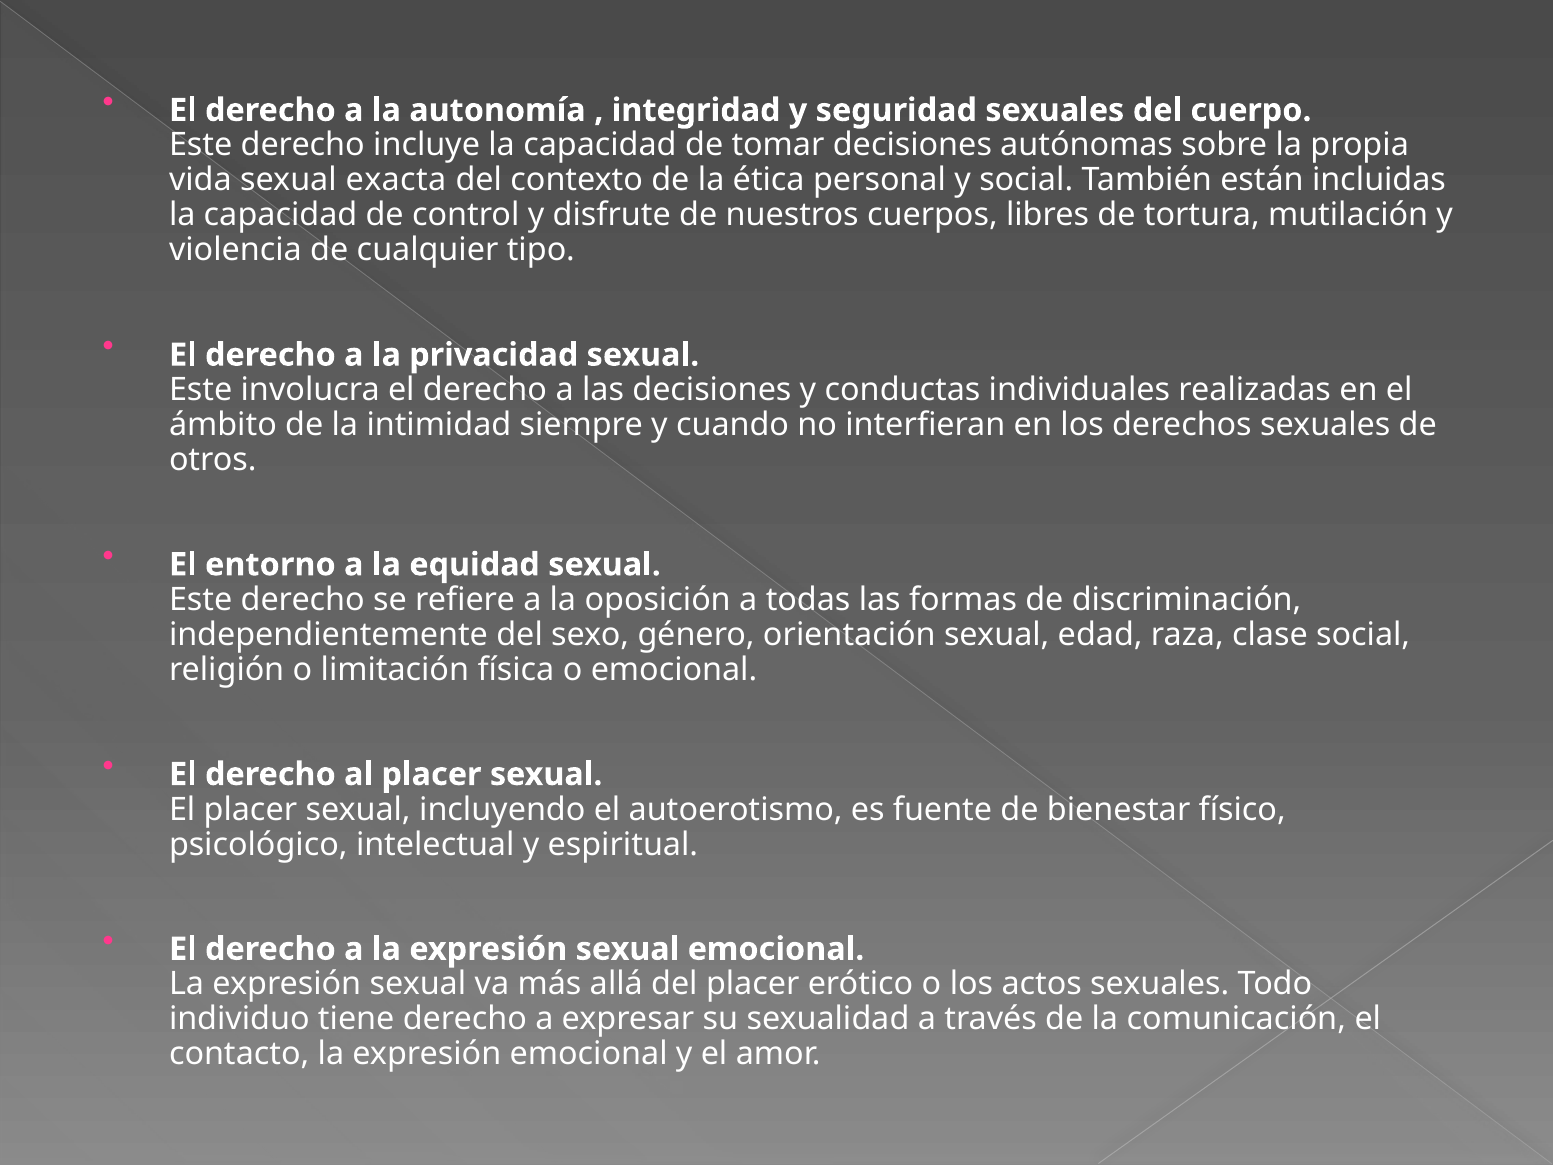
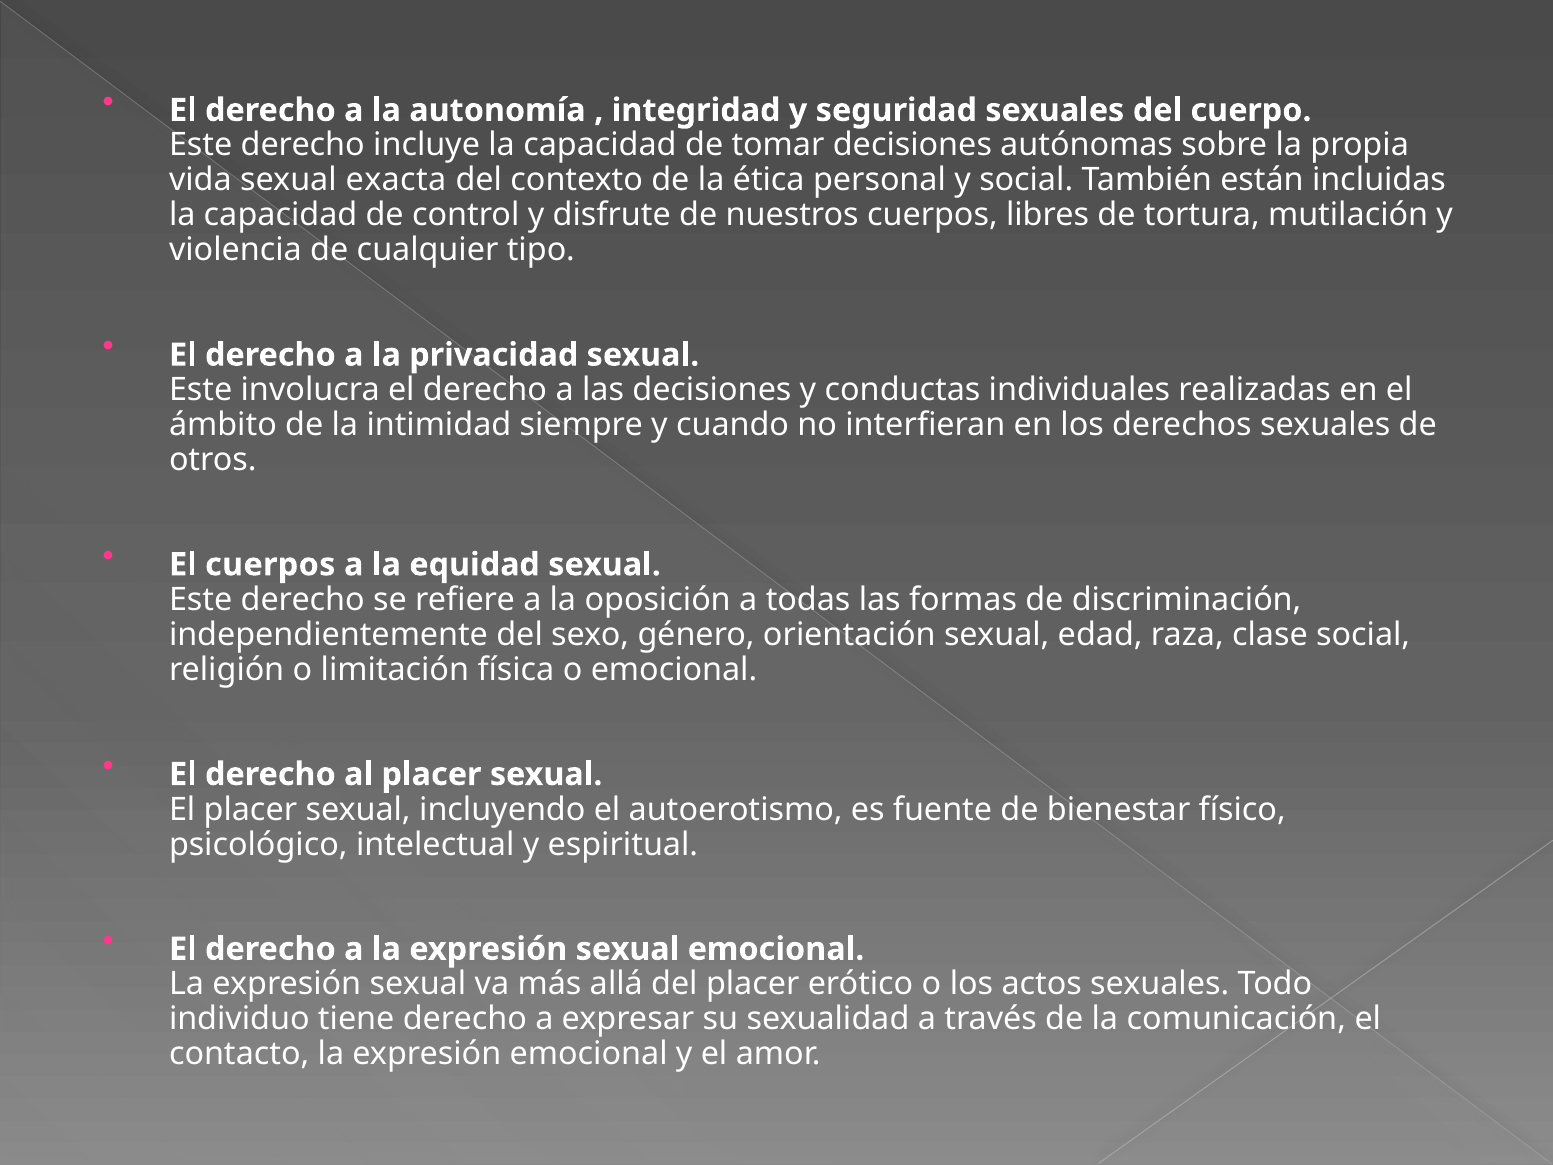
El entorno: entorno -> cuerpos (270, 565)
